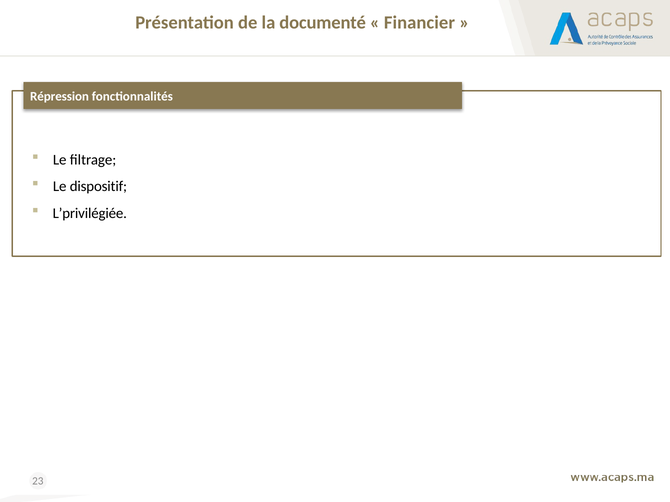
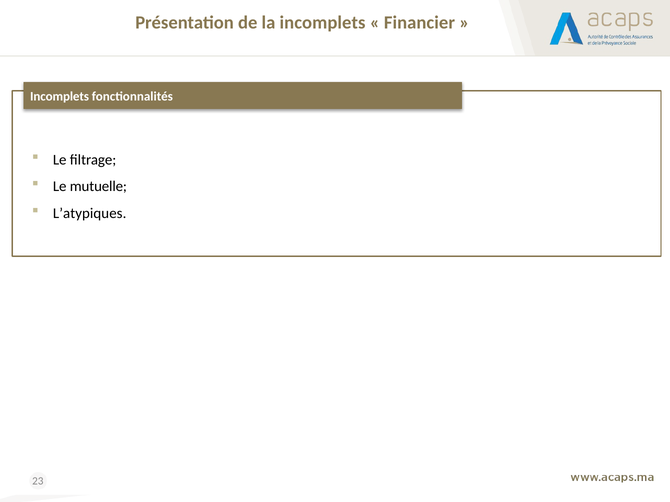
la documenté: documenté -> incomplets (323, 23)
Répression: Répression -> Incomplets (60, 96)
dispositif: dispositif -> mutuelle (98, 187)
L’privilégiée: L’privilégiée -> L’atypiques (90, 213)
